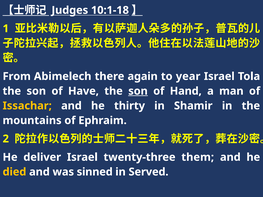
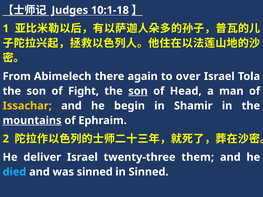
year: year -> over (188, 76)
Have: Have -> Fight (84, 91)
Hand: Hand -> Head (186, 91)
thirty: thirty -> begin (129, 106)
mountains underline: none -> present (32, 121)
died colour: yellow -> light blue (14, 172)
in Served: Served -> Sinned (149, 172)
